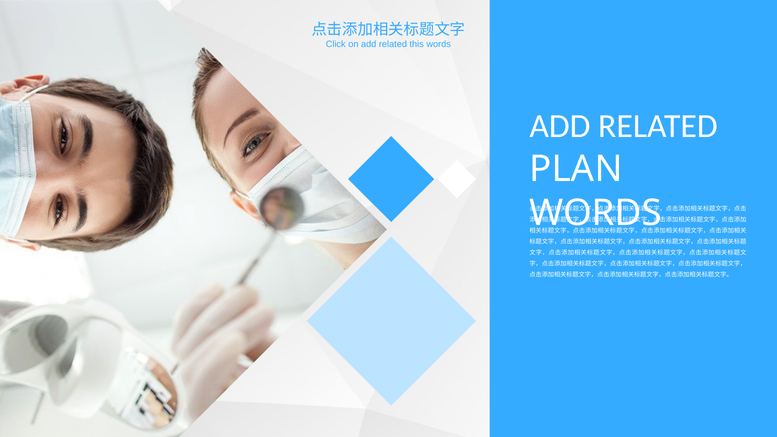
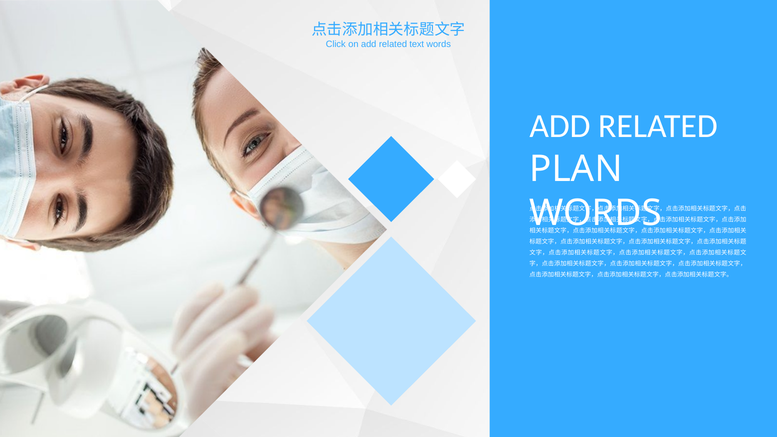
this: this -> text (417, 44)
